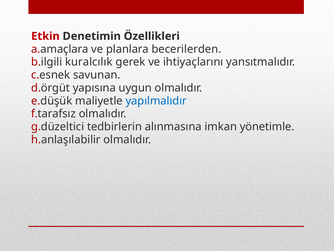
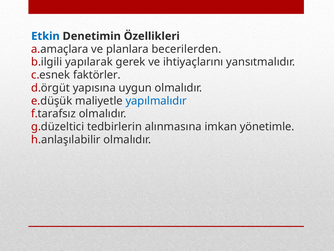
Etkin colour: red -> blue (45, 36)
kuralcılık: kuralcılık -> yapılarak (89, 62)
savunan: savunan -> faktörler (97, 75)
